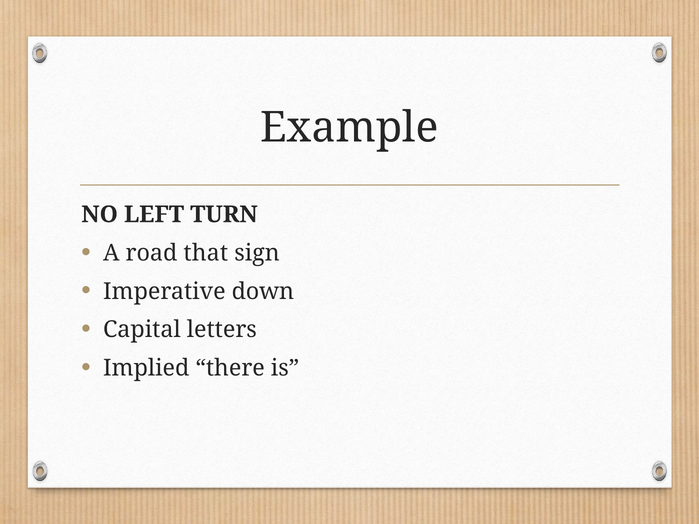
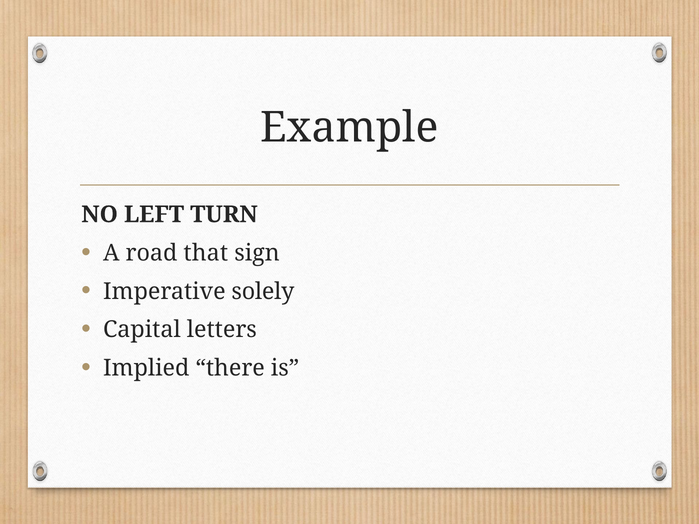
down: down -> solely (263, 291)
